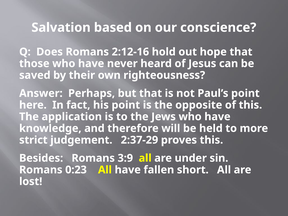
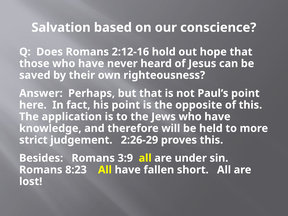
2:37-29: 2:37-29 -> 2:26-29 (139, 140)
0:23: 0:23 -> 8:23 (76, 170)
